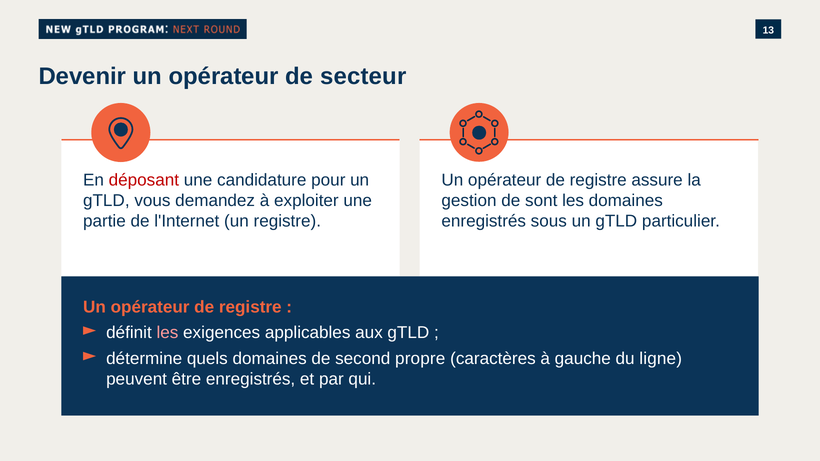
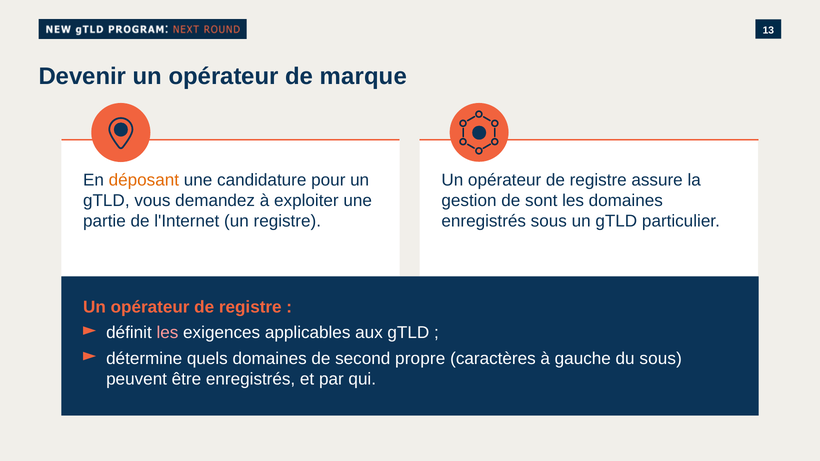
secteur: secteur -> marque (363, 77)
déposant colour: red -> orange (144, 180)
du ligne: ligne -> sous (661, 359)
